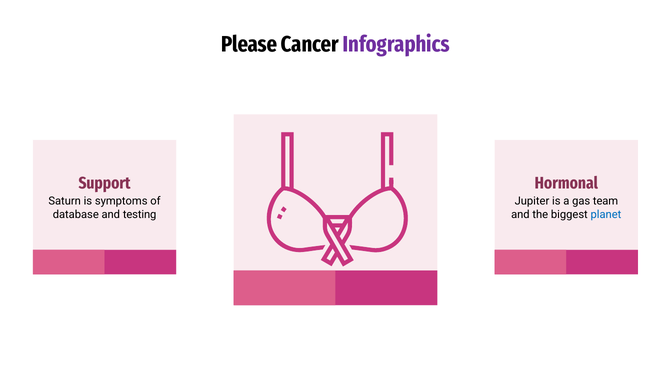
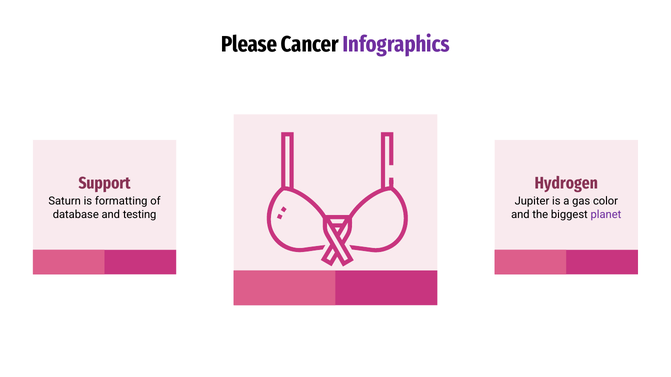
Hormonal: Hormonal -> Hydrogen (566, 183)
symptoms: symptoms -> formatting (121, 201)
team: team -> color (606, 201)
planet colour: blue -> purple (606, 215)
